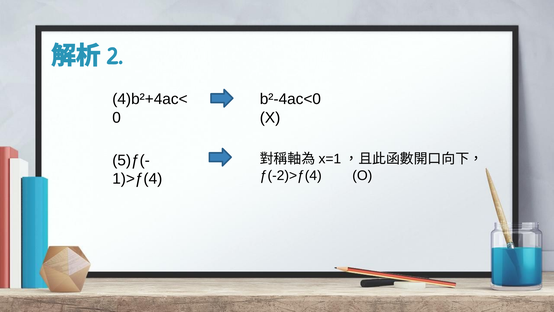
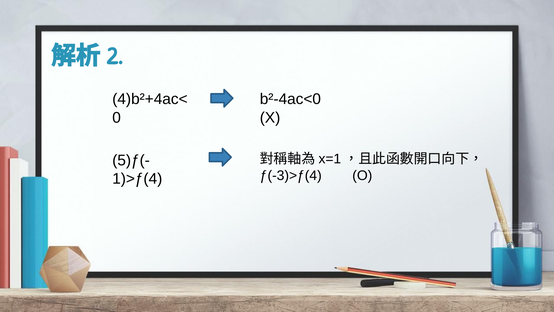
ƒ(-2)>ƒ(4: ƒ(-2)>ƒ(4 -> ƒ(-3)>ƒ(4 (291, 175)
